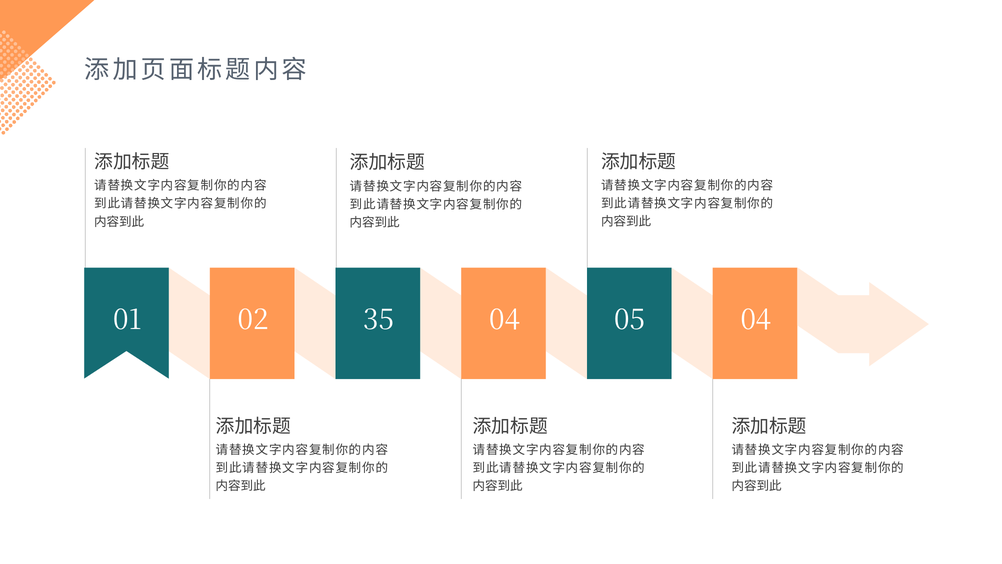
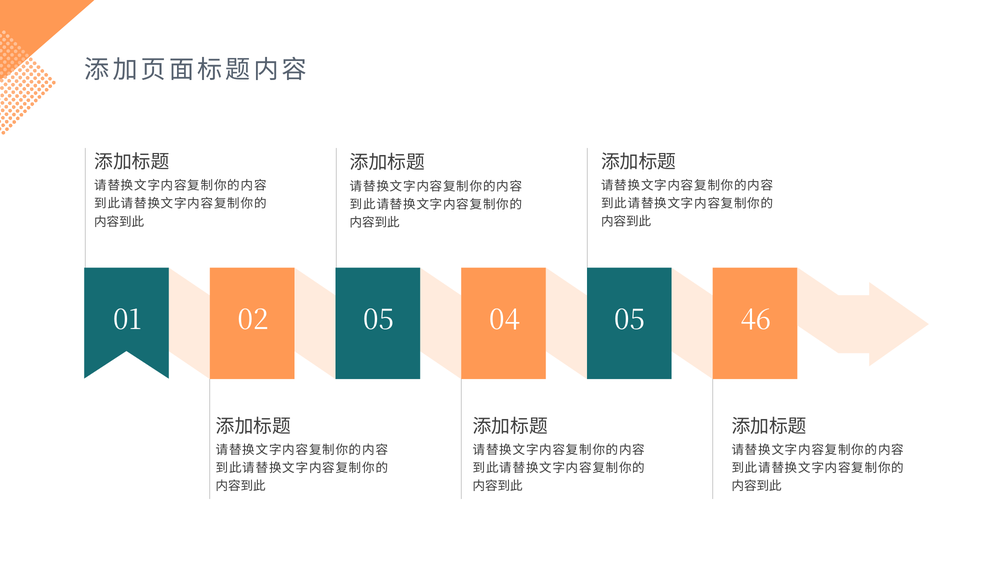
02 35: 35 -> 05 (379, 320)
05 04: 04 -> 46 (756, 320)
